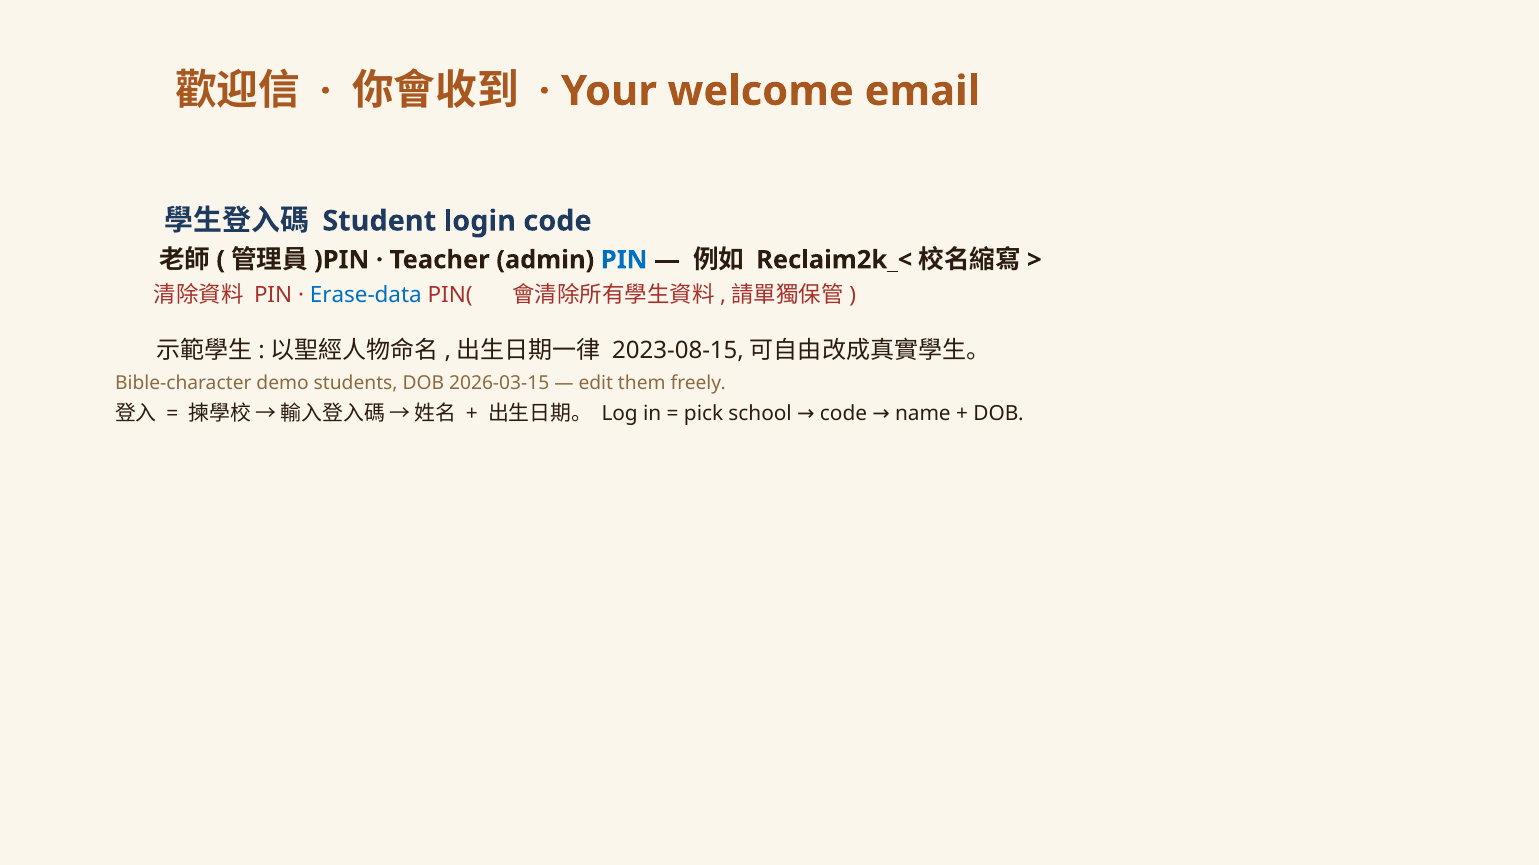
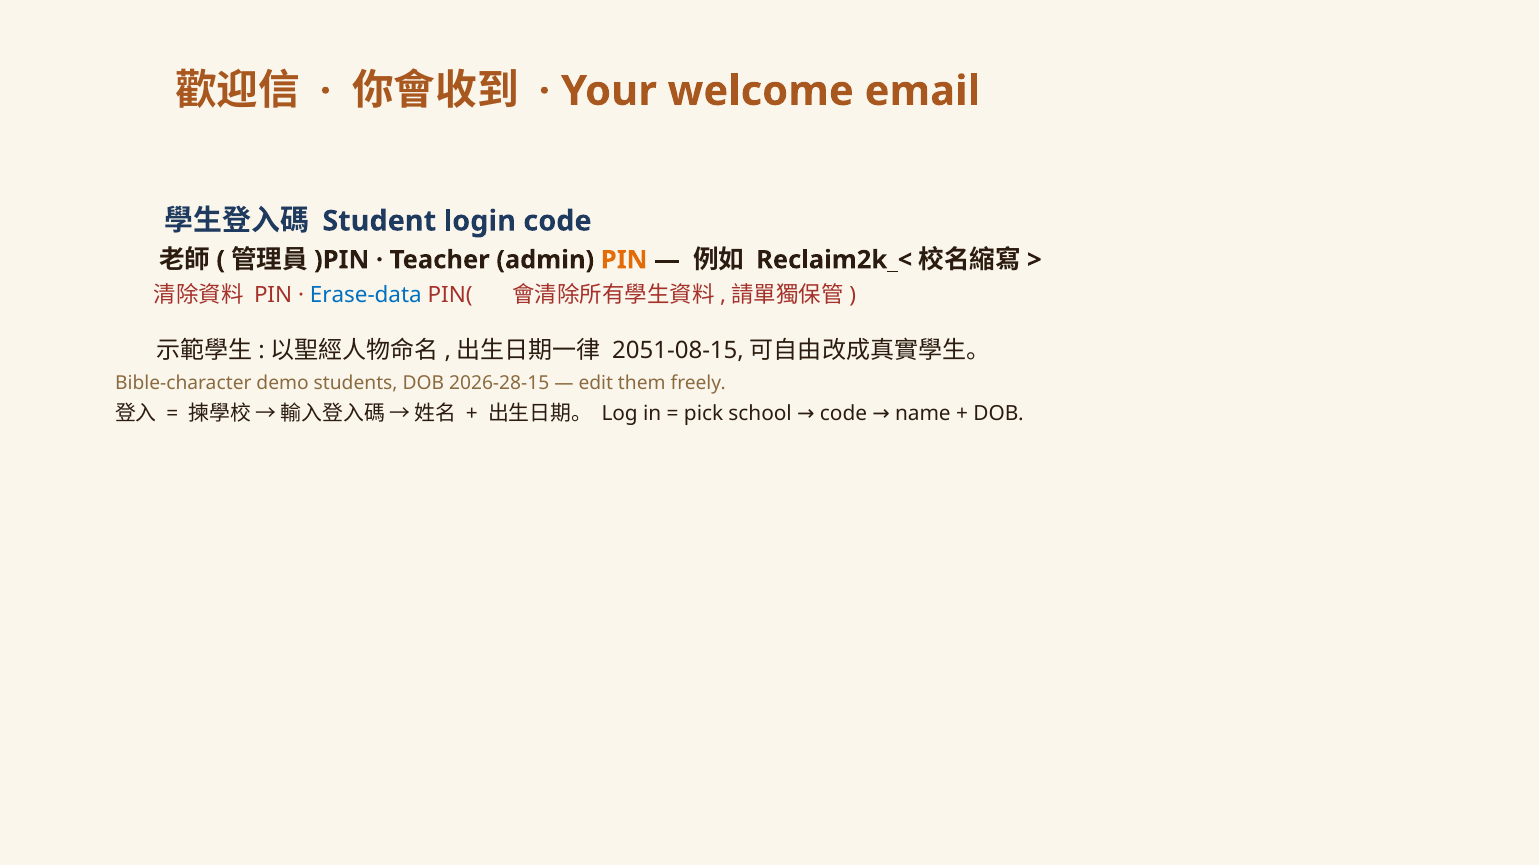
PIN colour: blue -> orange (624, 260)
2023-08-15: 2023-08-15 -> 2051-08-15 (678, 351)
2026-03-15: 2026-03-15 -> 2026-28-15 (499, 383)
